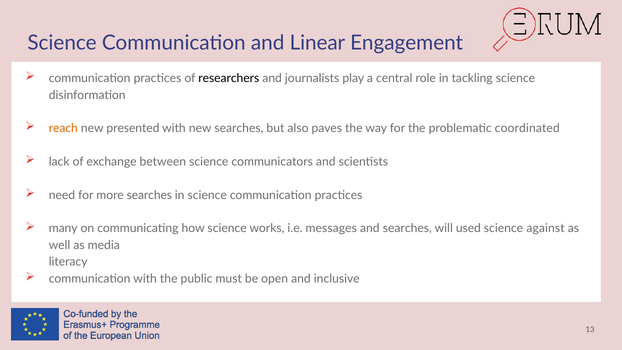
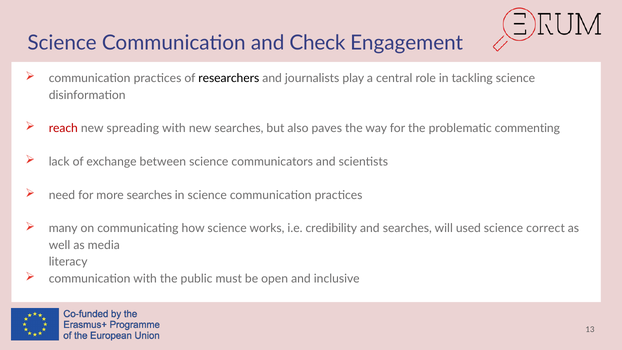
Linear: Linear -> Check (317, 43)
reach colour: orange -> red (63, 128)
presented: presented -> spreading (133, 128)
coordinated: coordinated -> commenting (527, 128)
messages: messages -> credibility (331, 228)
against: against -> correct (546, 228)
